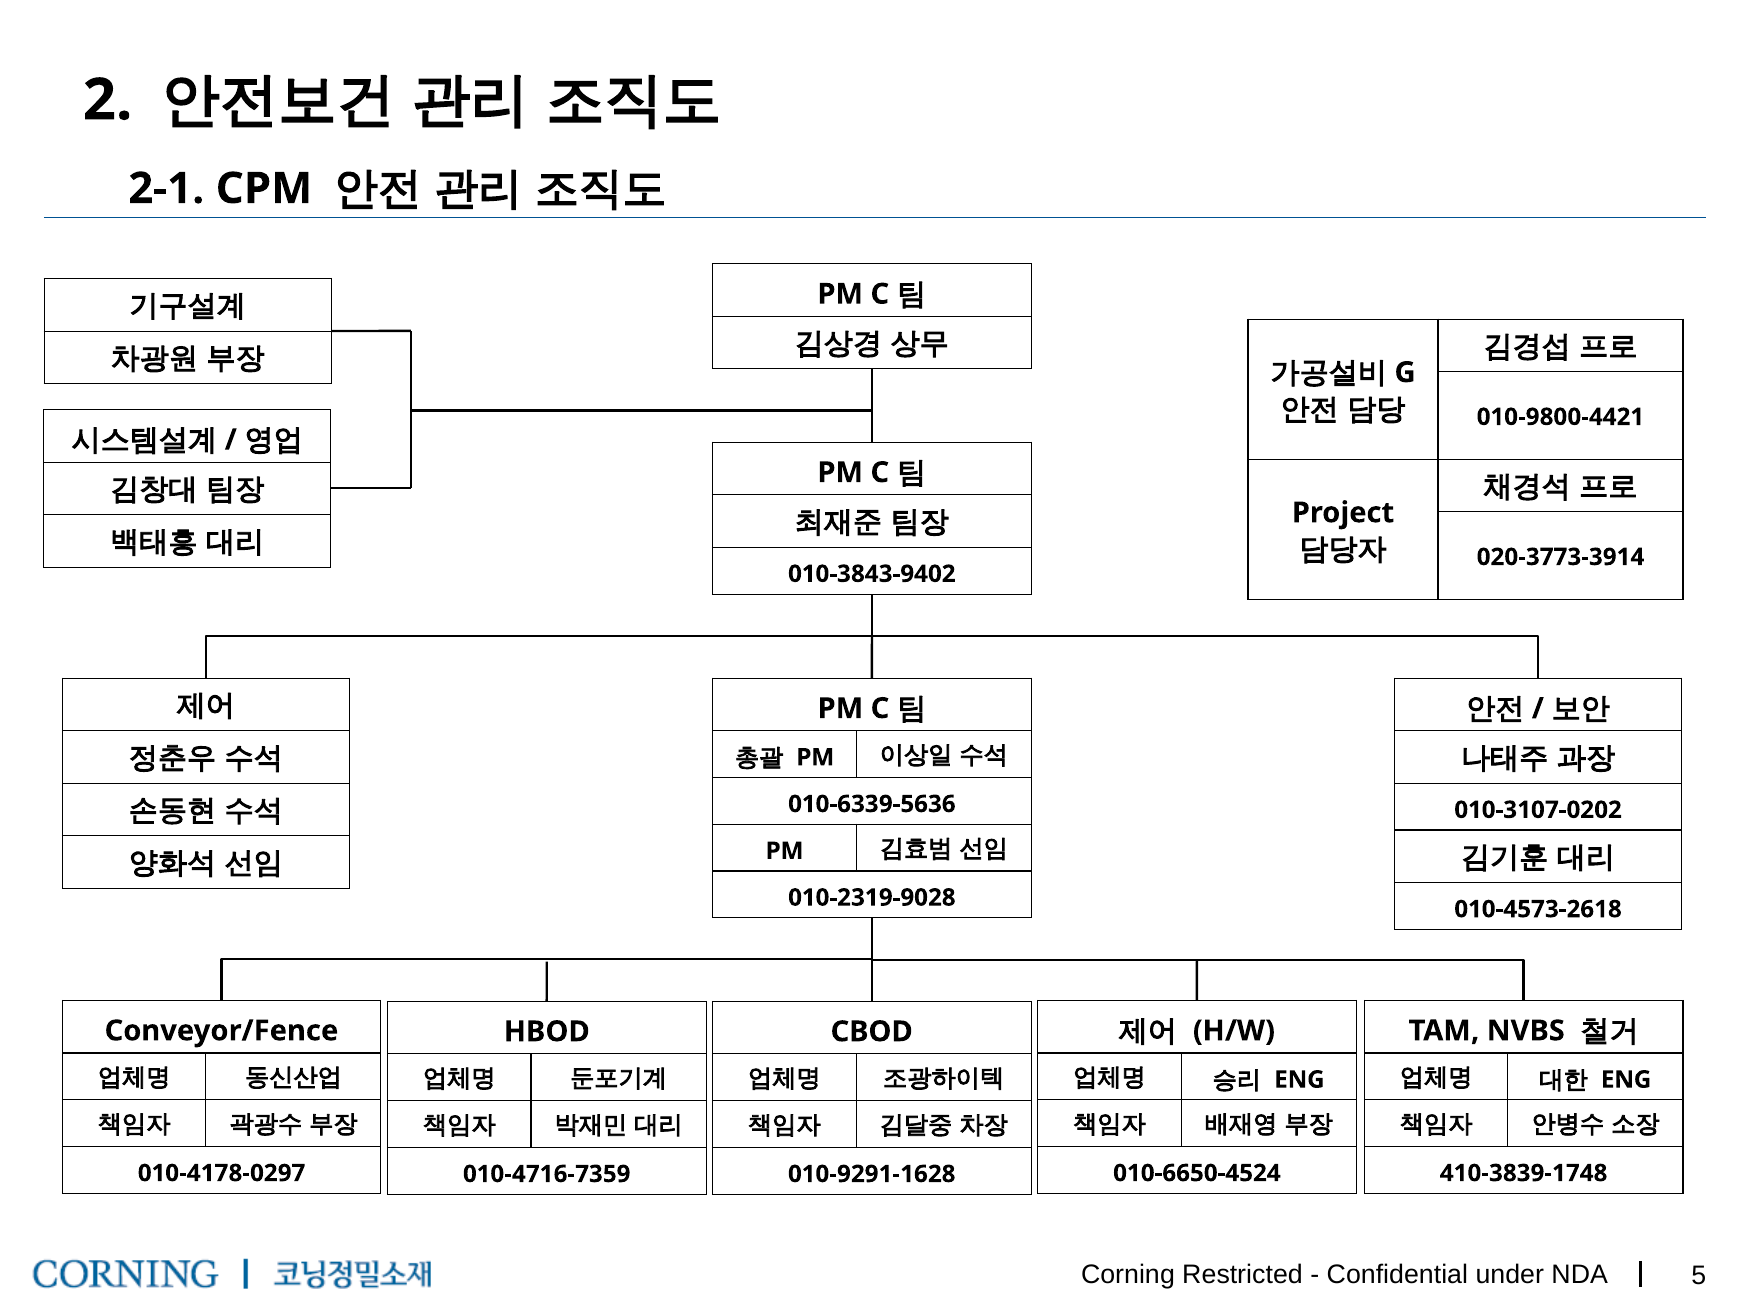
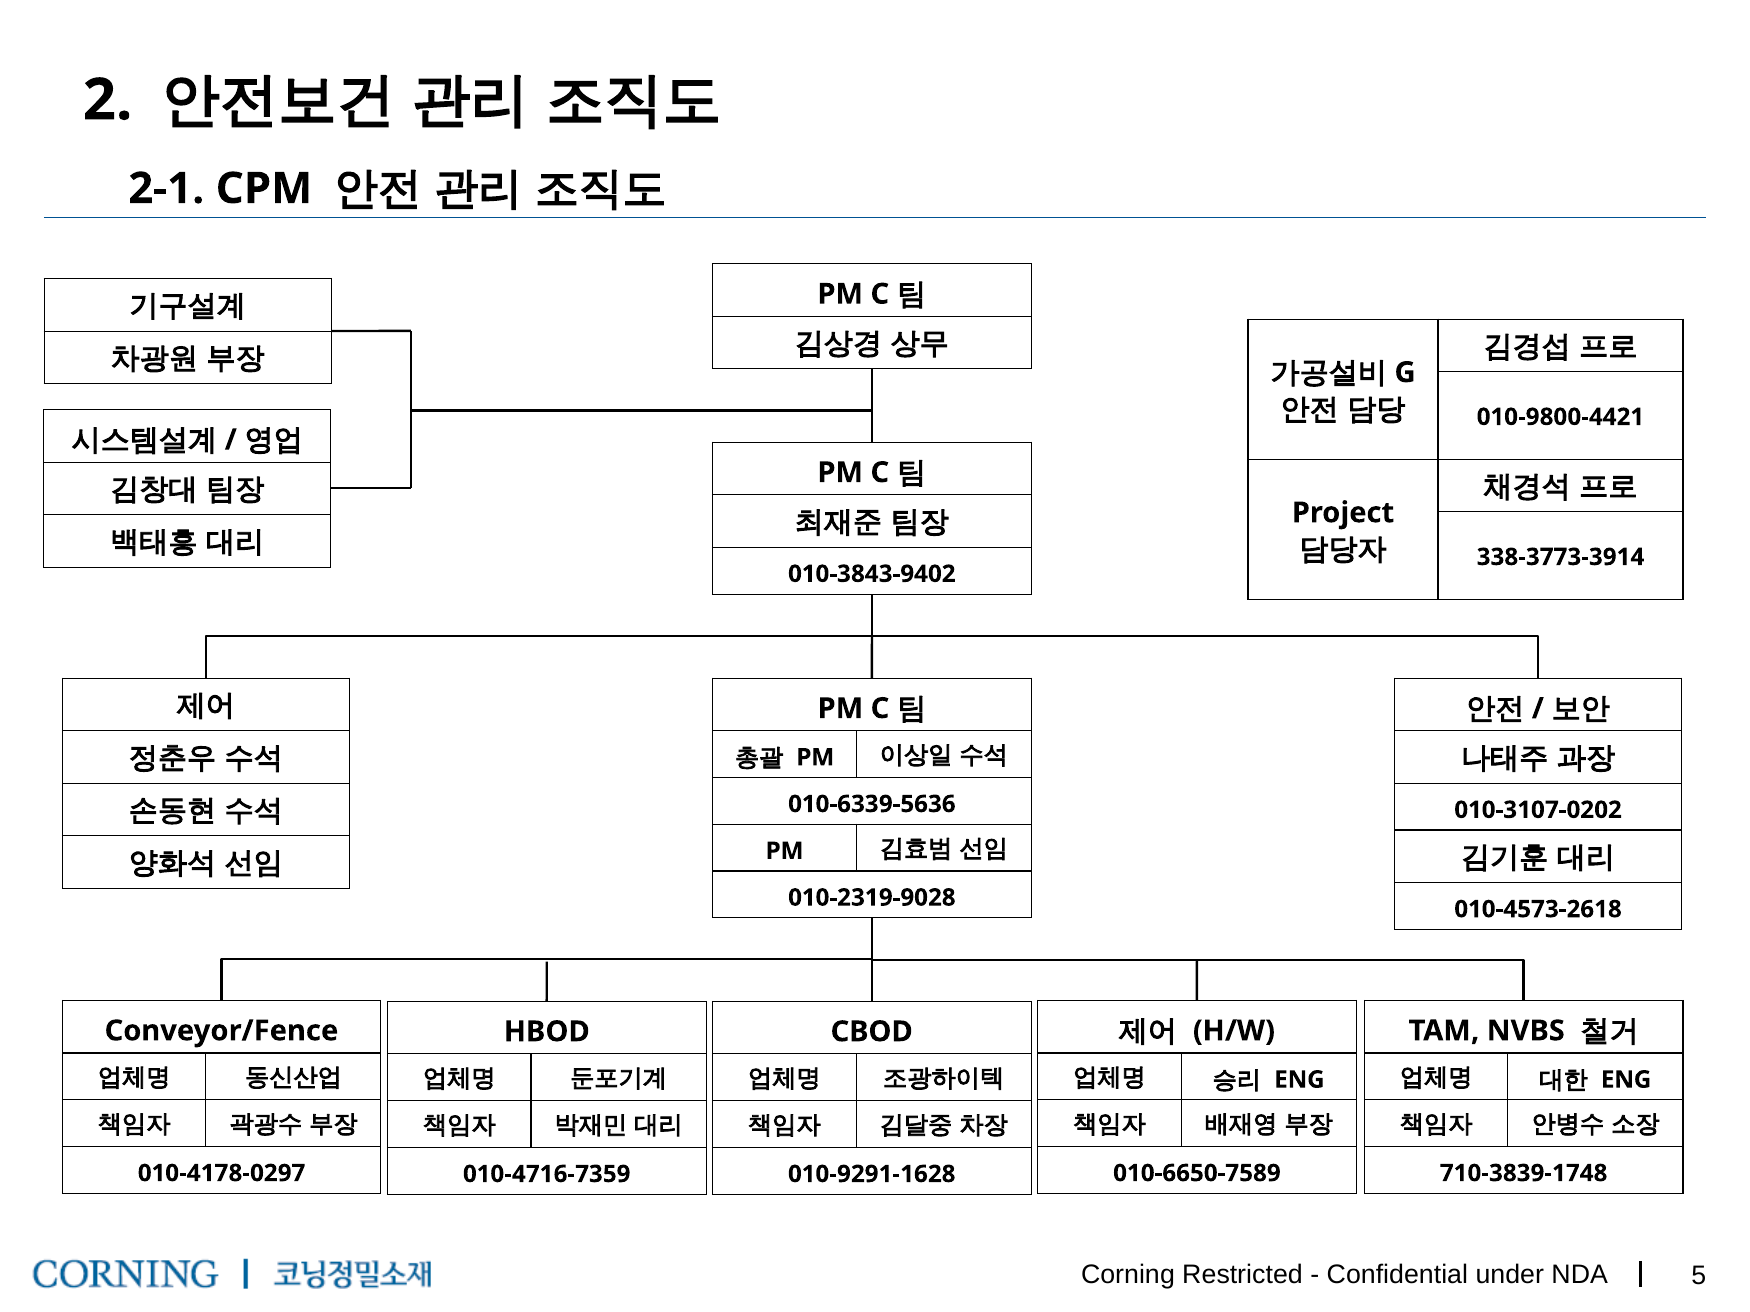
020-3773-3914: 020-3773-3914 -> 338-3773-3914 (1560, 557)
010-6650-4524: 010-6650-4524 -> 010-6650-7589 (1197, 1174)
410-3839-1748: 410-3839-1748 -> 710-3839-1748 (1524, 1174)
